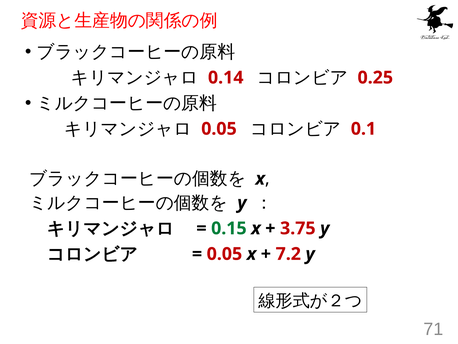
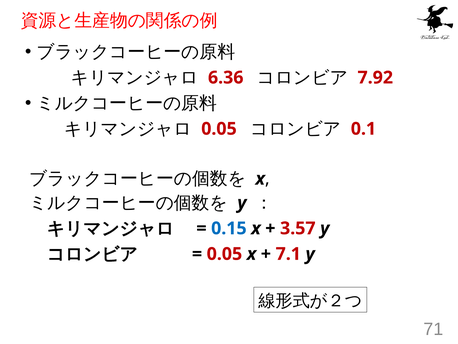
0.14: 0.14 -> 6.36 (226, 77)
0.25: 0.25 -> 7.92 (375, 77)
0.15 colour: green -> blue (229, 228)
3.75: 3.75 -> 3.57 (298, 228)
7.2: 7.2 -> 7.1 (288, 254)
